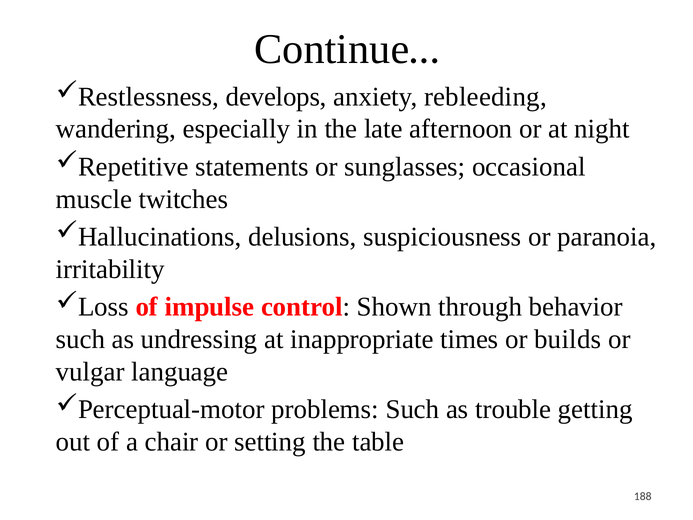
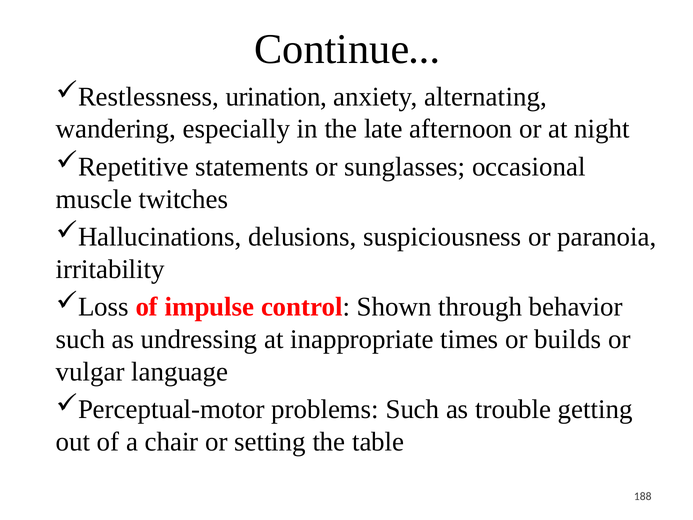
develops: develops -> urination (276, 97)
rebleeding: rebleeding -> alternating (486, 97)
